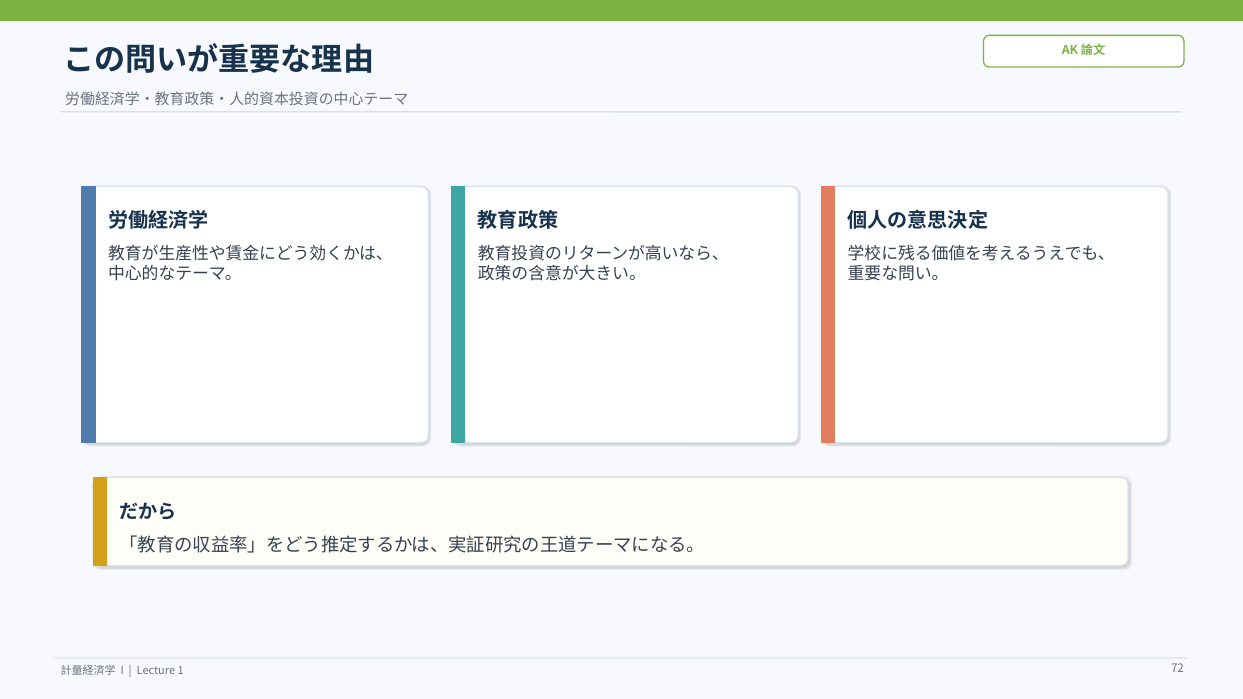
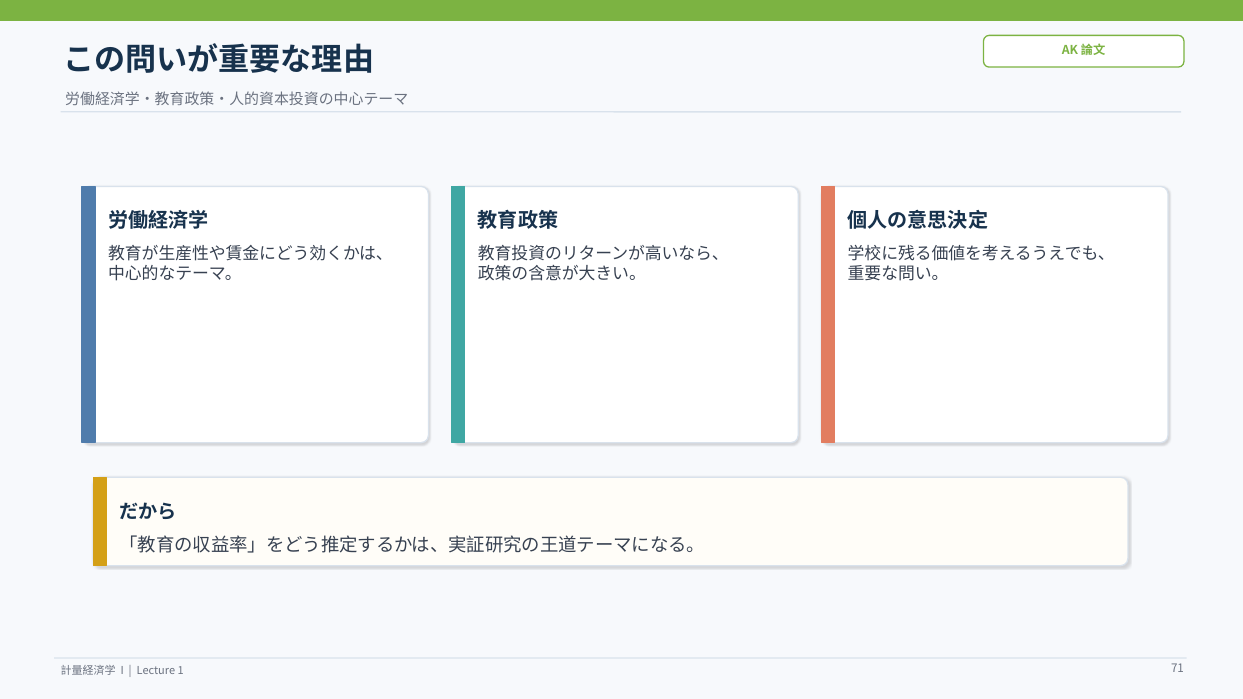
72: 72 -> 71 (1177, 669)
